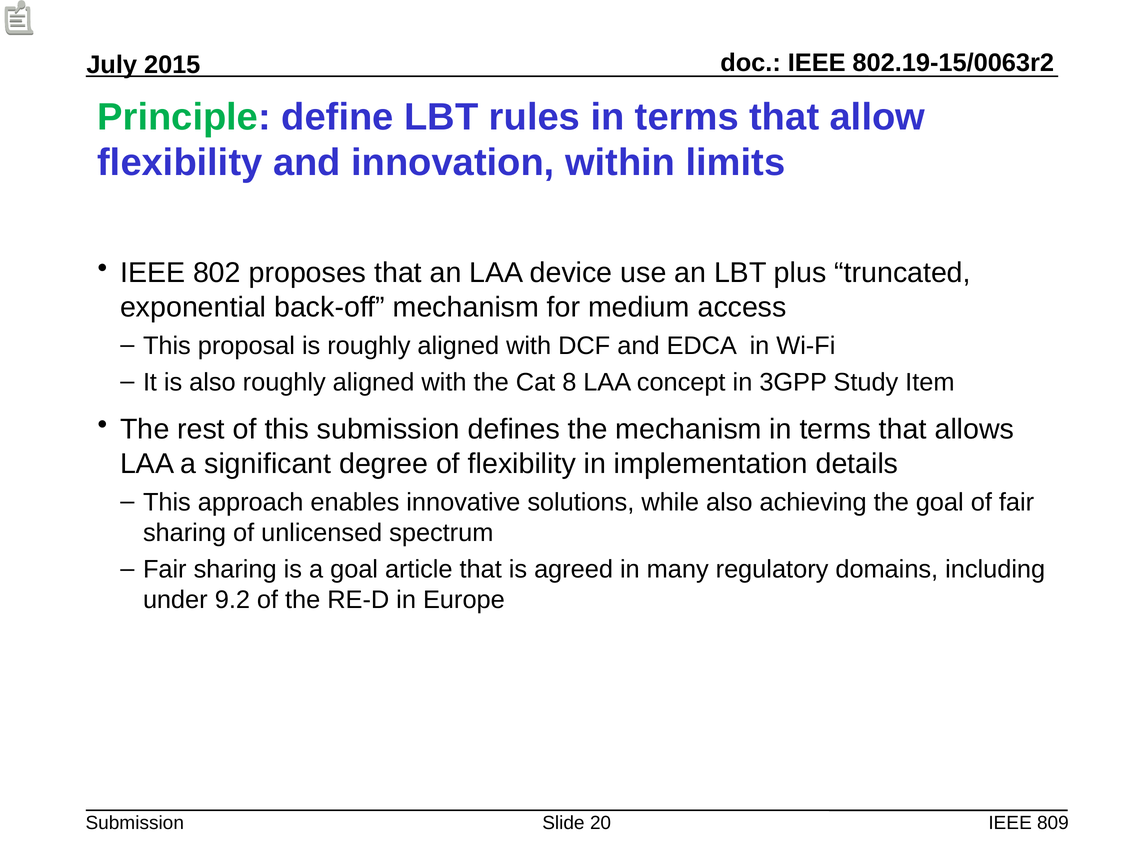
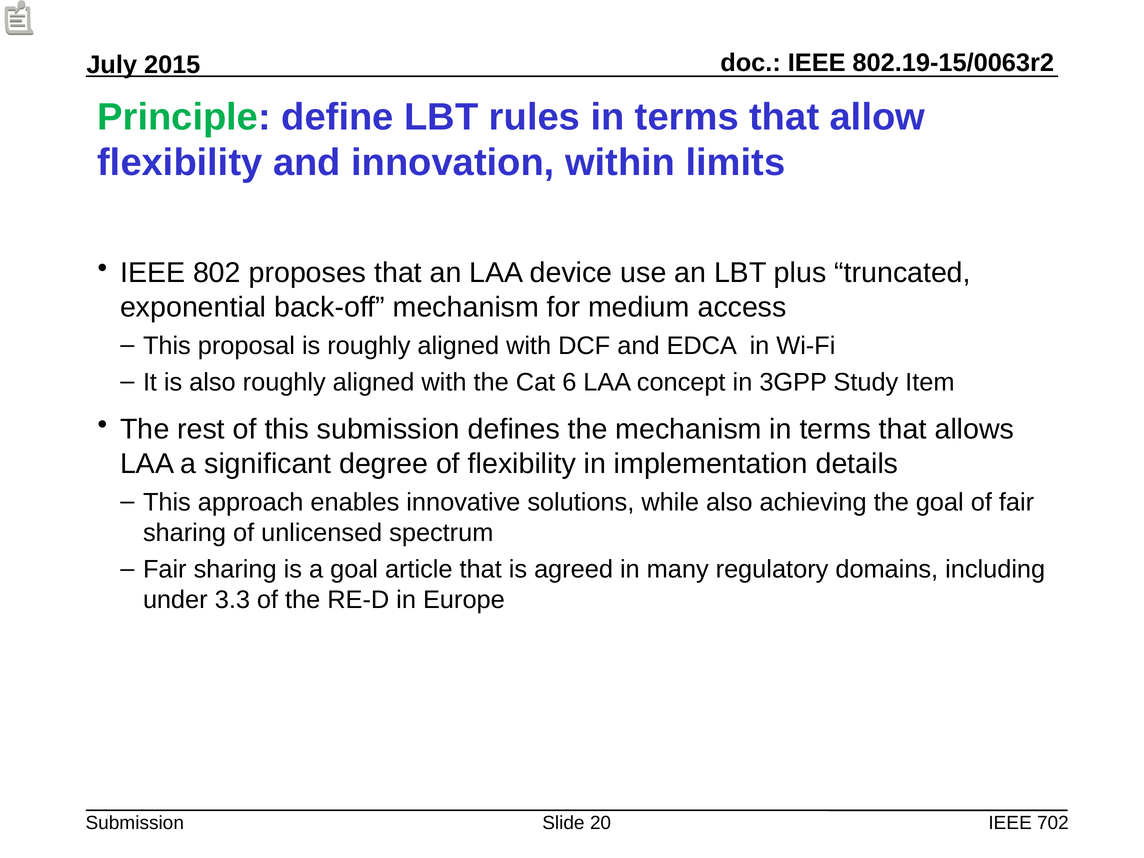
8: 8 -> 6 (569, 382)
9.2: 9.2 -> 3.3 (232, 600)
809: 809 -> 702 (1053, 823)
